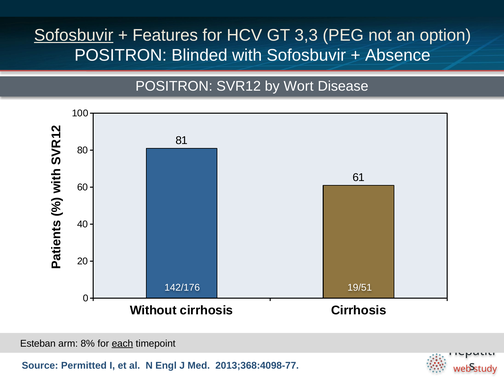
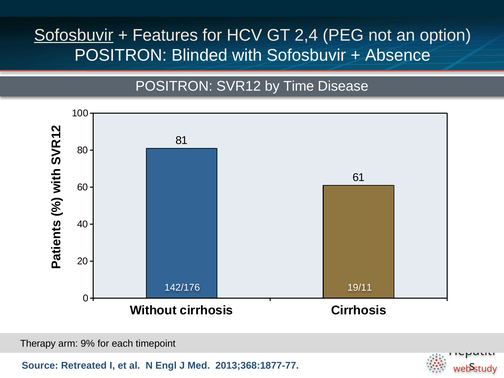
3,3: 3,3 -> 2,4 (306, 35)
Wort: Wort -> Time (299, 86)
19/51: 19/51 -> 19/11 (360, 287)
Esteban: Esteban -> Therapy (38, 344)
8%: 8% -> 9% (88, 344)
each underline: present -> none (122, 344)
Permitted: Permitted -> Retreated (84, 366)
2013;368:4098-77: 2013;368:4098-77 -> 2013;368:1877-77 (257, 366)
